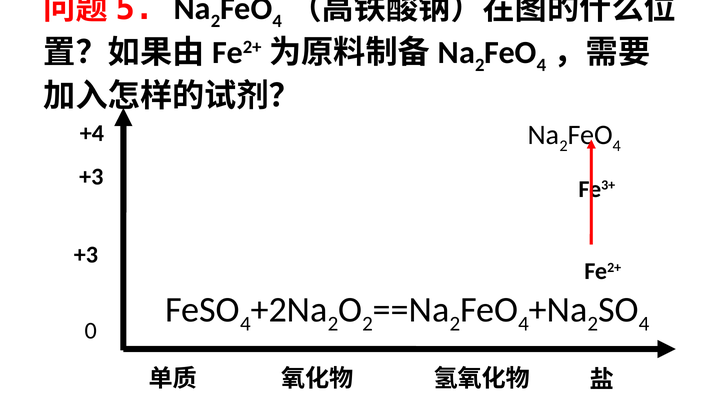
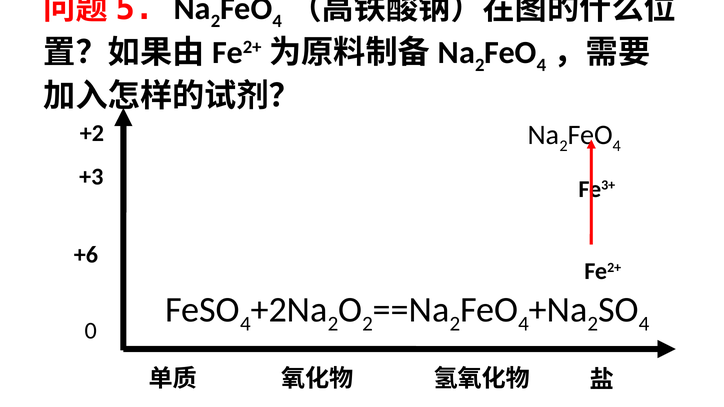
+4: +4 -> +2 (92, 133)
+3: +3 -> +6 (86, 255)
